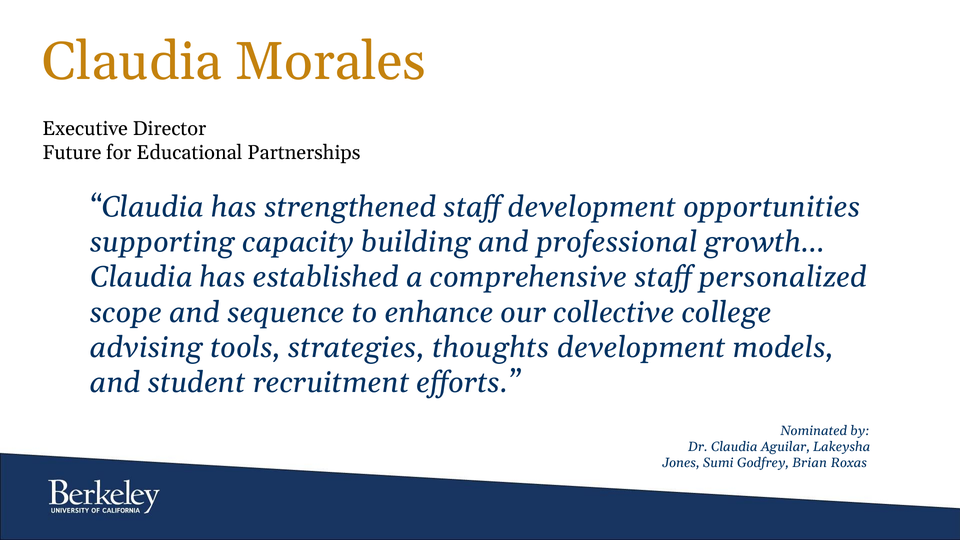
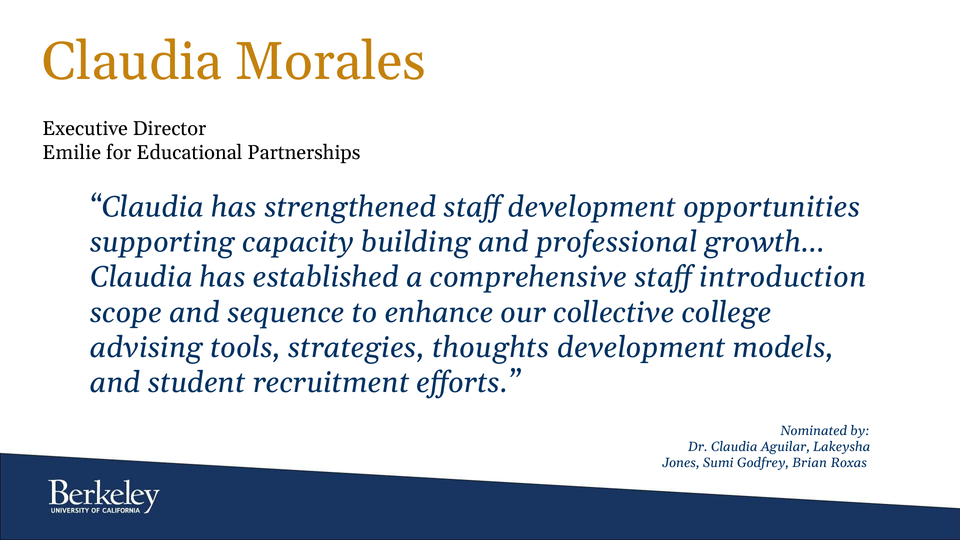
Future: Future -> Emilie (72, 153)
personalized: personalized -> introduction (783, 277)
